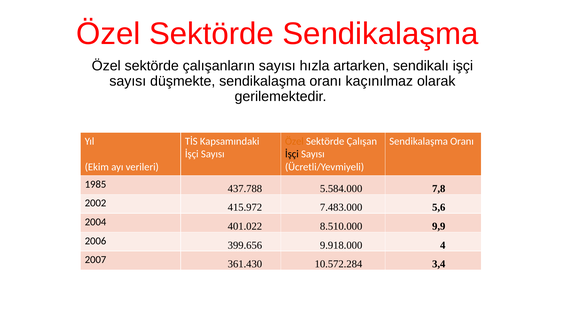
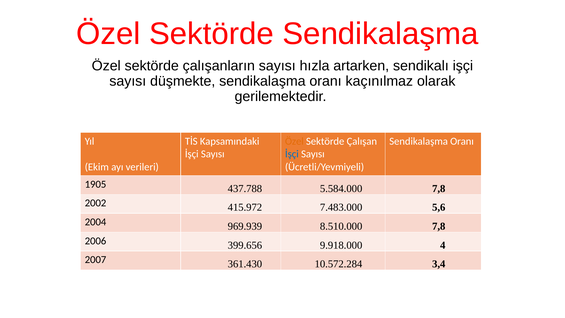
İşçi colour: black -> blue (292, 154)
1985: 1985 -> 1905 (96, 184)
401.022: 401.022 -> 969.939 (245, 226)
8.510.000 9,9: 9,9 -> 7,8 (439, 226)
